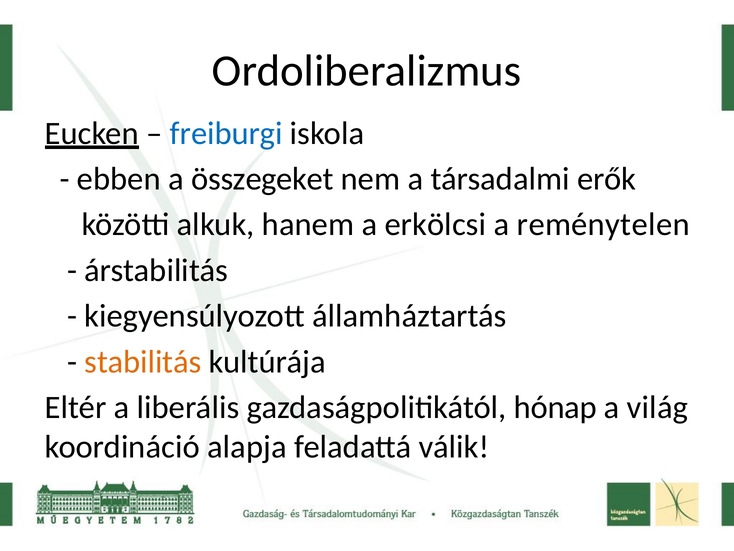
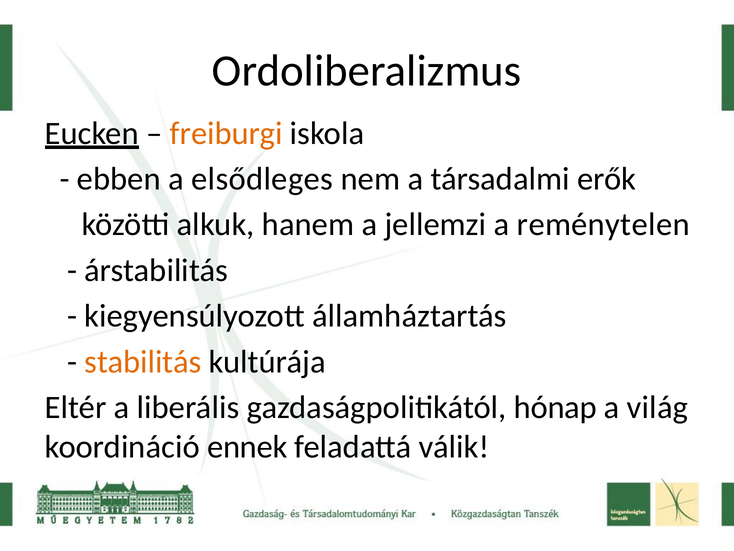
freiburgi colour: blue -> orange (226, 133)
összegeket: összegeket -> elsődleges (262, 179)
erkölcsi: erkölcsi -> jellemzi (435, 225)
alapja: alapja -> ennek (247, 446)
